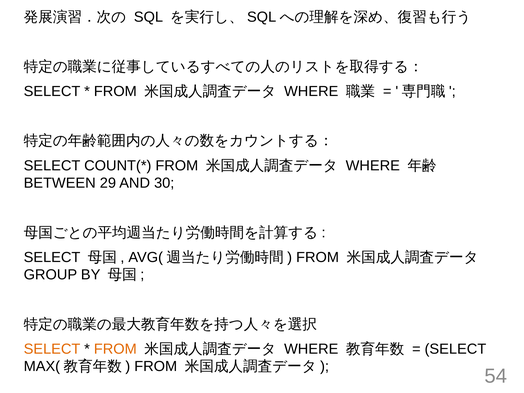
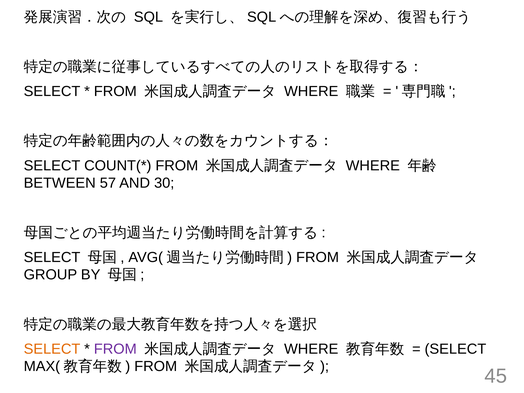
29: 29 -> 57 (108, 183)
FROM colour: orange -> purple (115, 349)
54: 54 -> 45 (496, 376)
